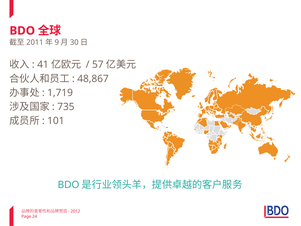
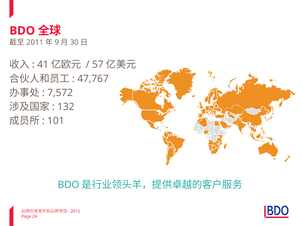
48,867: 48,867 -> 47,767 (93, 79)
1,719: 1,719 -> 7,572 (60, 93)
735: 735 -> 132 (66, 107)
